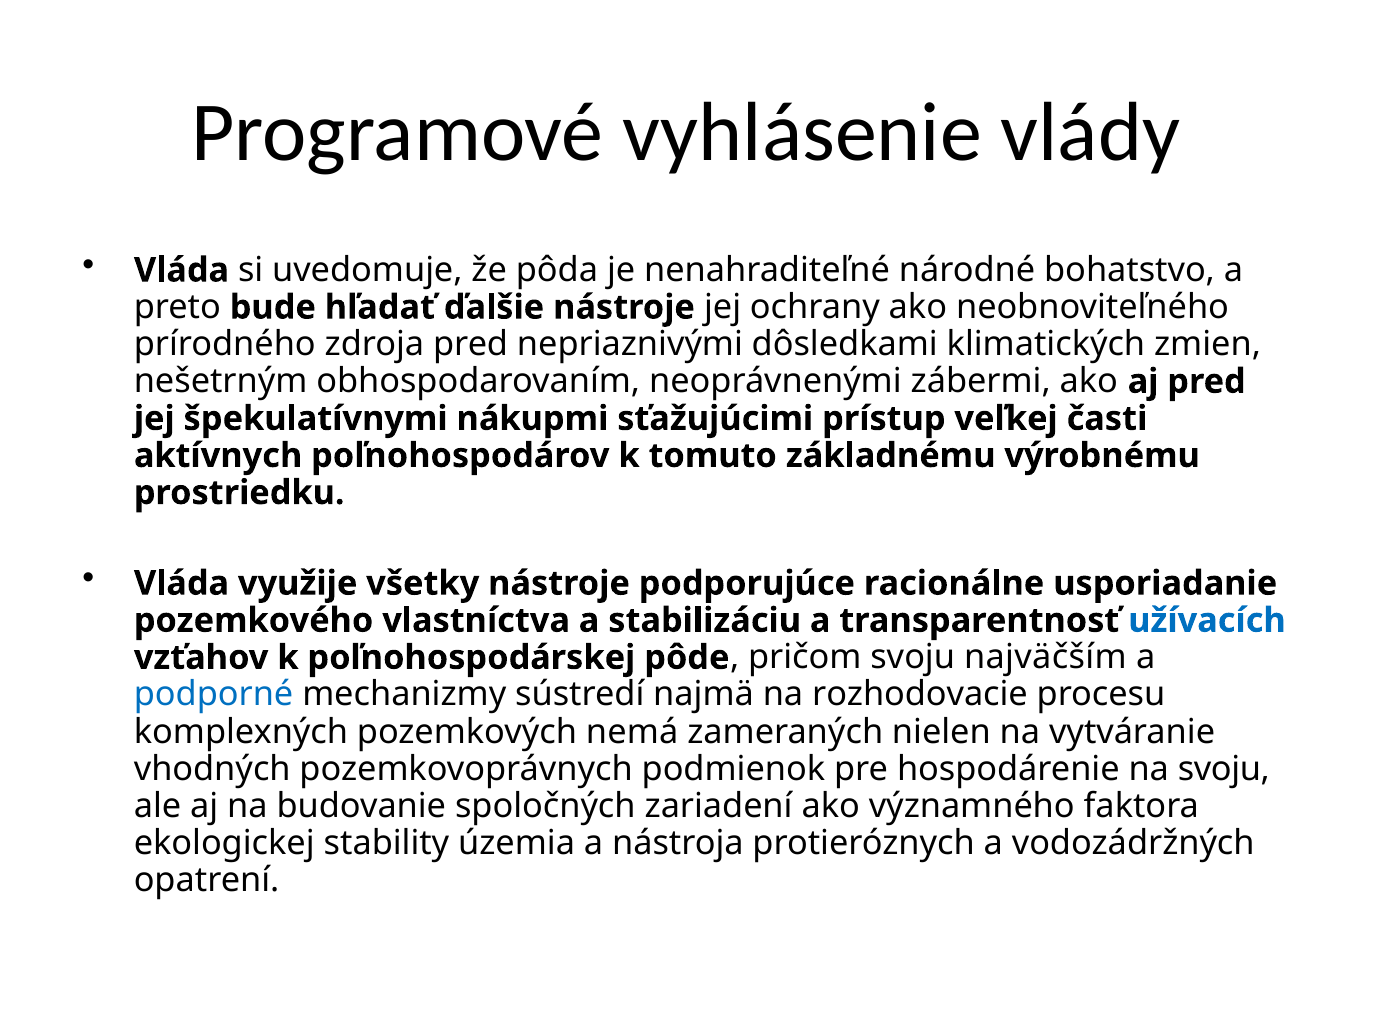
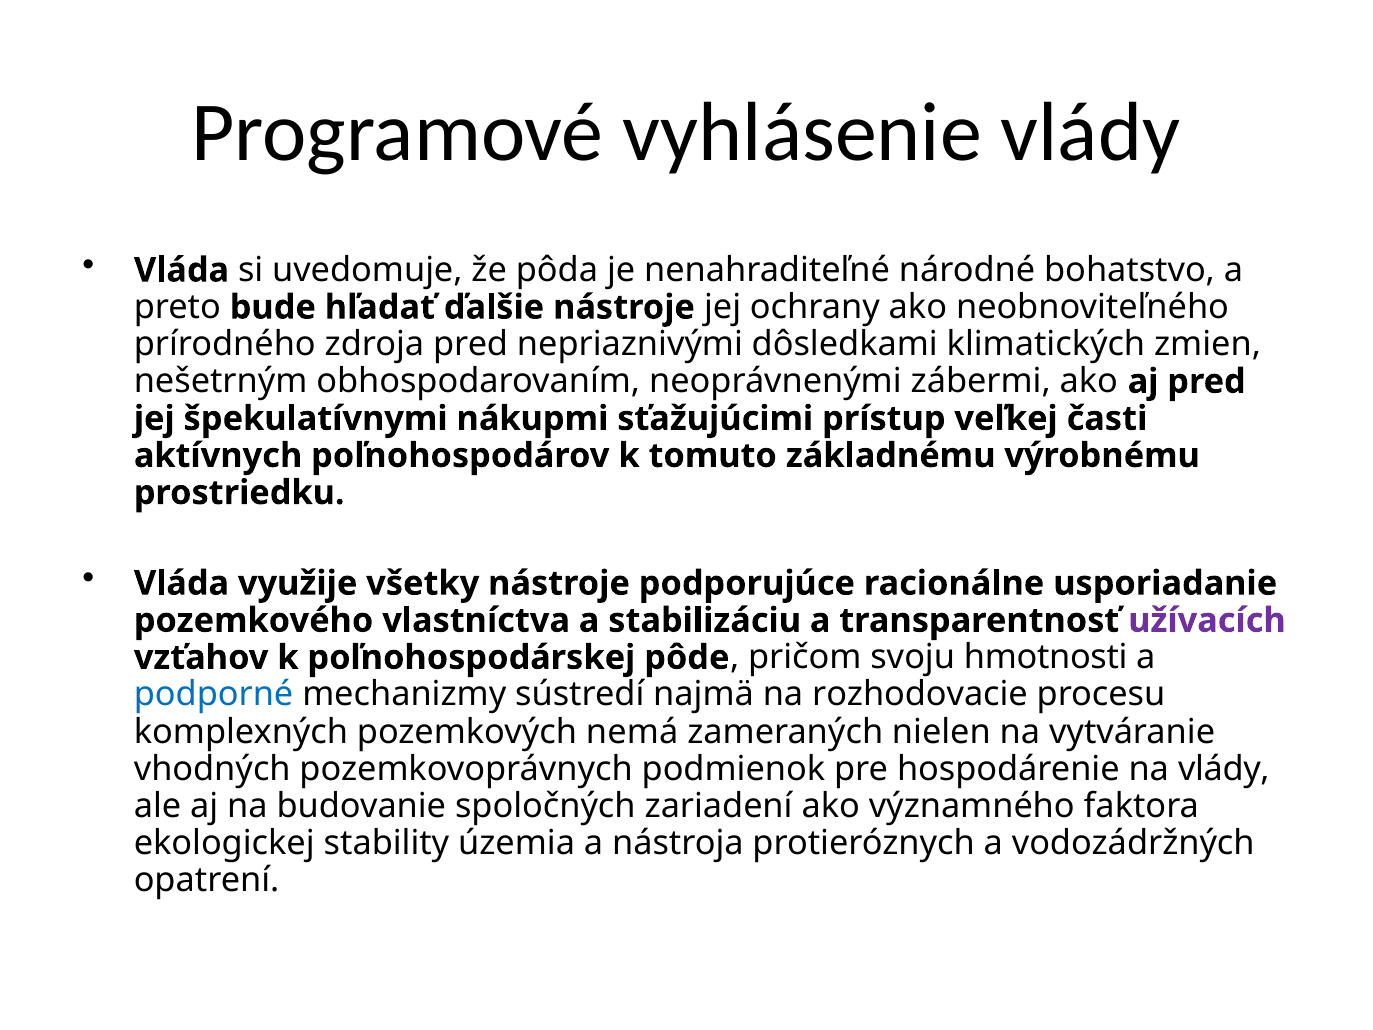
užívacích colour: blue -> purple (1207, 620)
najväčším: najväčším -> hmotnosti (1046, 657)
na svoju: svoju -> vlády (1224, 769)
